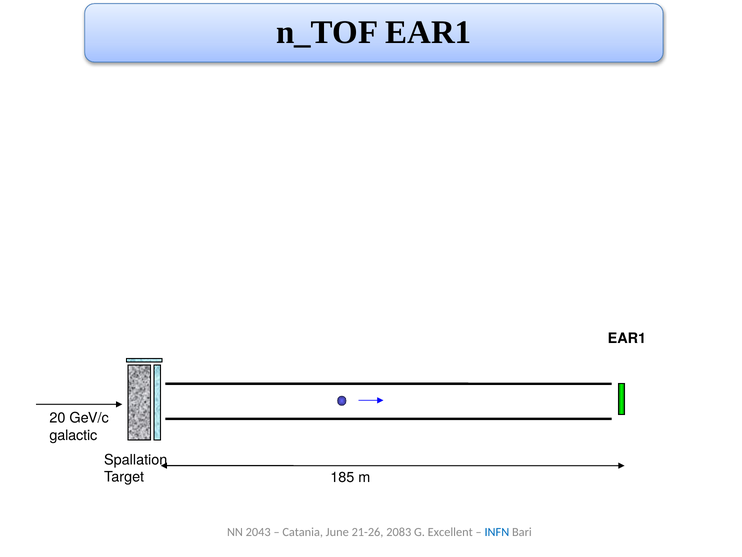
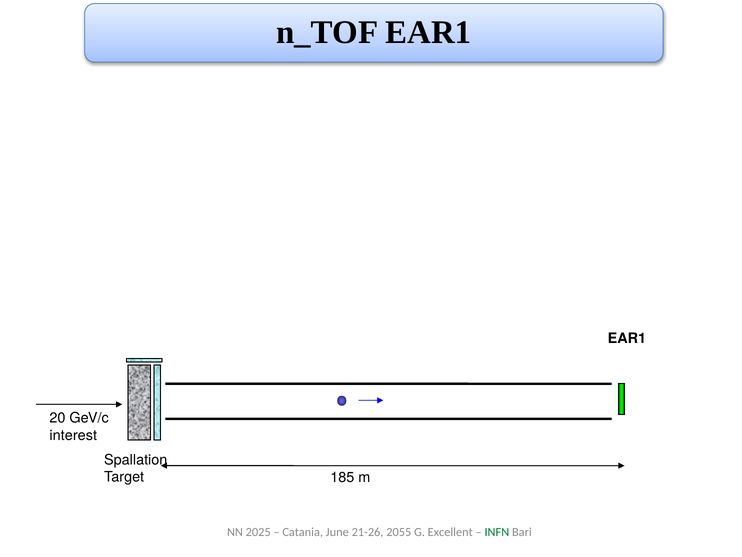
galactic: galactic -> interest (73, 435)
2043: 2043 -> 2025 (258, 531)
2083: 2083 -> 2055 (399, 531)
INFN colour: blue -> green (497, 531)
